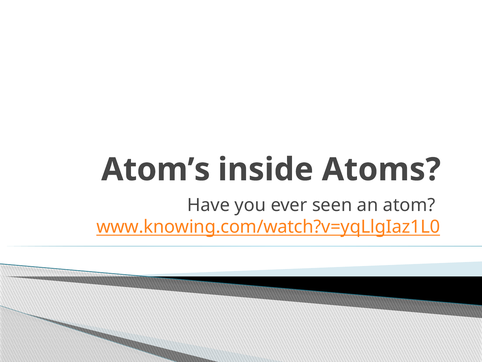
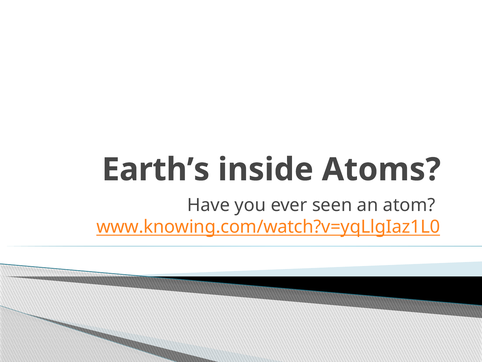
Atom’s: Atom’s -> Earth’s (156, 169)
